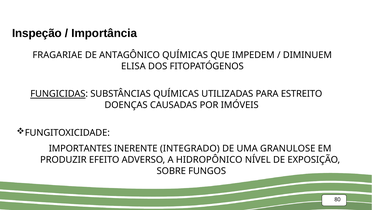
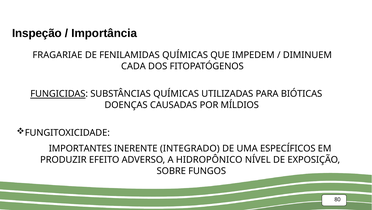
ANTAGÔNICO: ANTAGÔNICO -> FENILAMIDAS (129, 55)
ELISA: ELISA -> CADA (133, 66)
ESTREITO: ESTREITO -> BIÓTICAS (302, 94)
IMÓVEIS: IMÓVEIS -> MÍLDIOS (240, 105)
GRANULOSE: GRANULOSE -> ESPECÍFICOS (288, 148)
